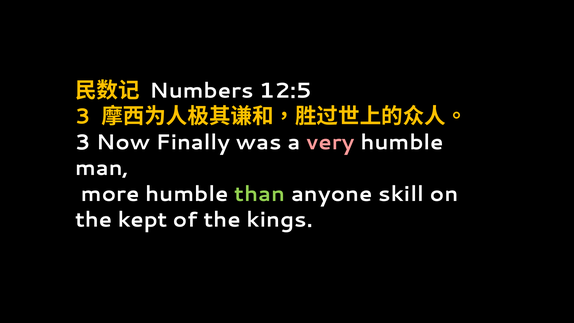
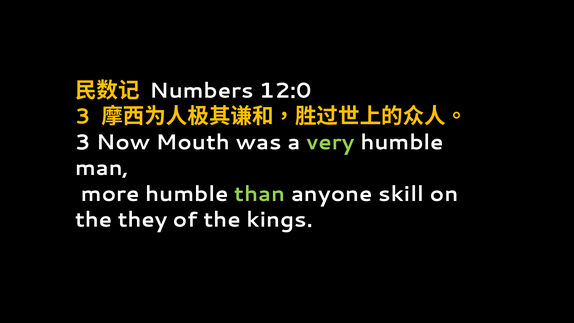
12:5: 12:5 -> 12:0 (285, 91)
Finally: Finally -> Mouth (193, 142)
very colour: pink -> light green (330, 142)
kept: kept -> they (143, 220)
